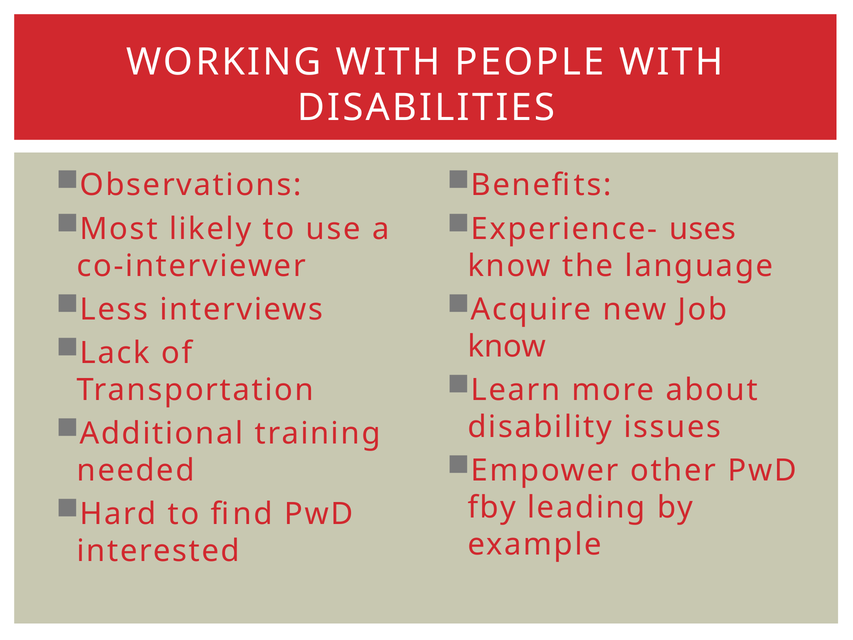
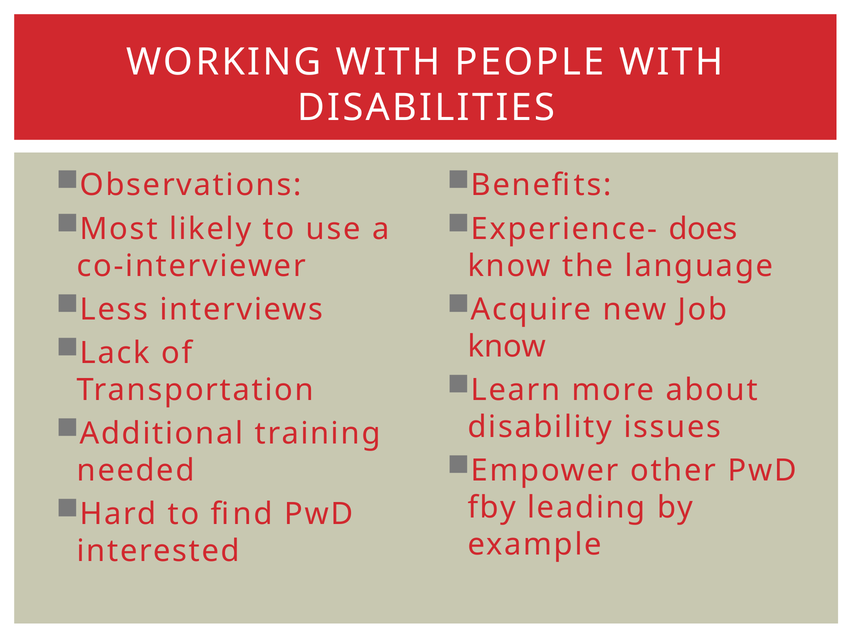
uses: uses -> does (703, 229)
